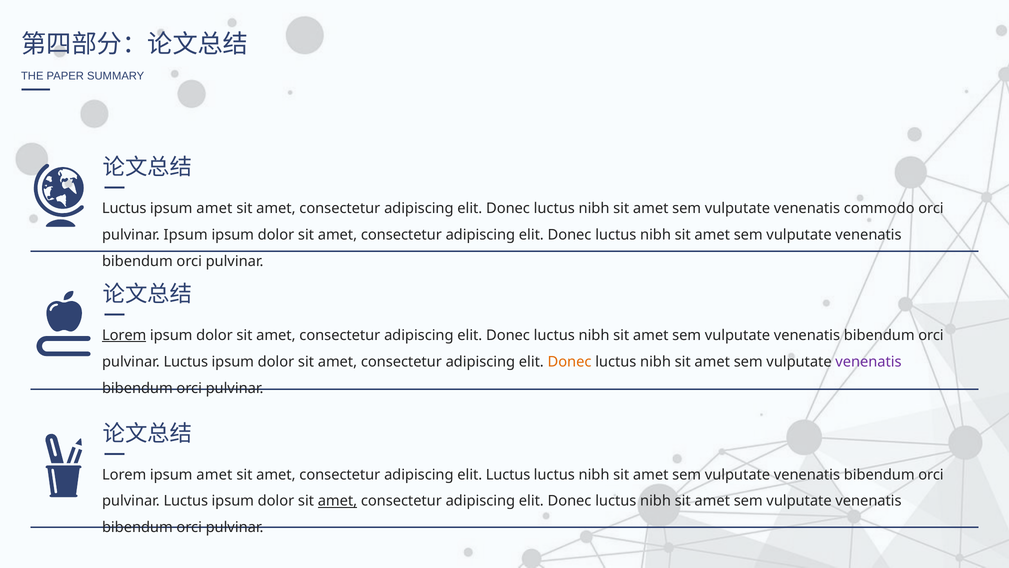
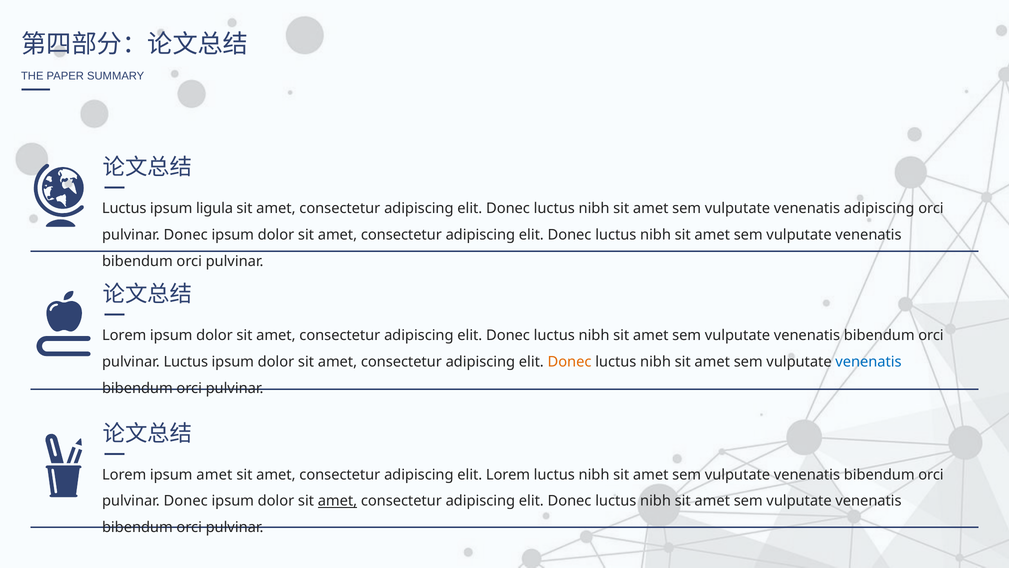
amet: amet -> ligula (215, 208)
venenatis commodo: commodo -> adipiscing (879, 208)
Ipsum: Ipsum -> Donec (186, 235)
Lorem underline: present -> none (124, 335)
venenatis colour: purple -> blue (868, 361)
elit Luctus: Luctus -> Lorem (508, 474)
Luctus: Luctus -> Donec (186, 501)
